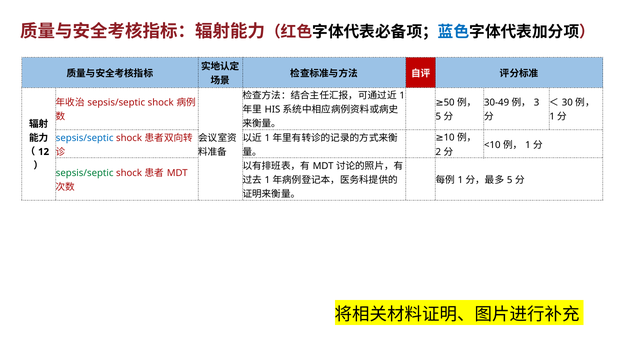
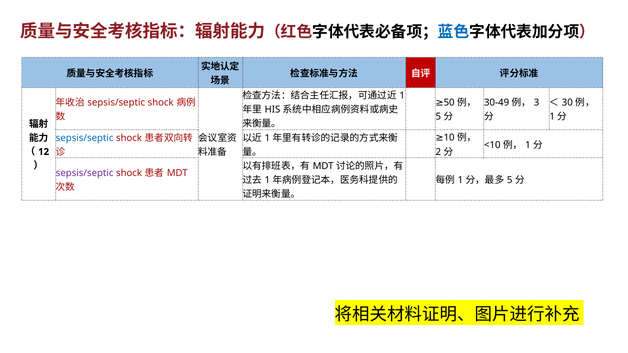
sepsis/septic colour: green -> purple (85, 173)
